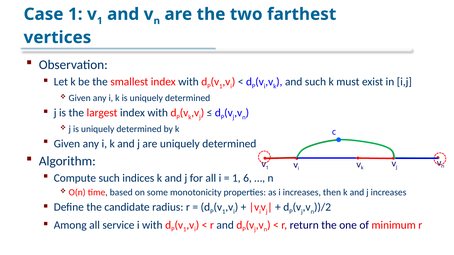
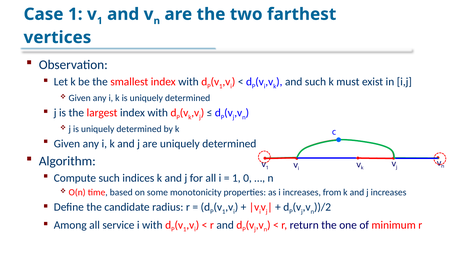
6: 6 -> 0 (248, 178)
then: then -> from (332, 193)
